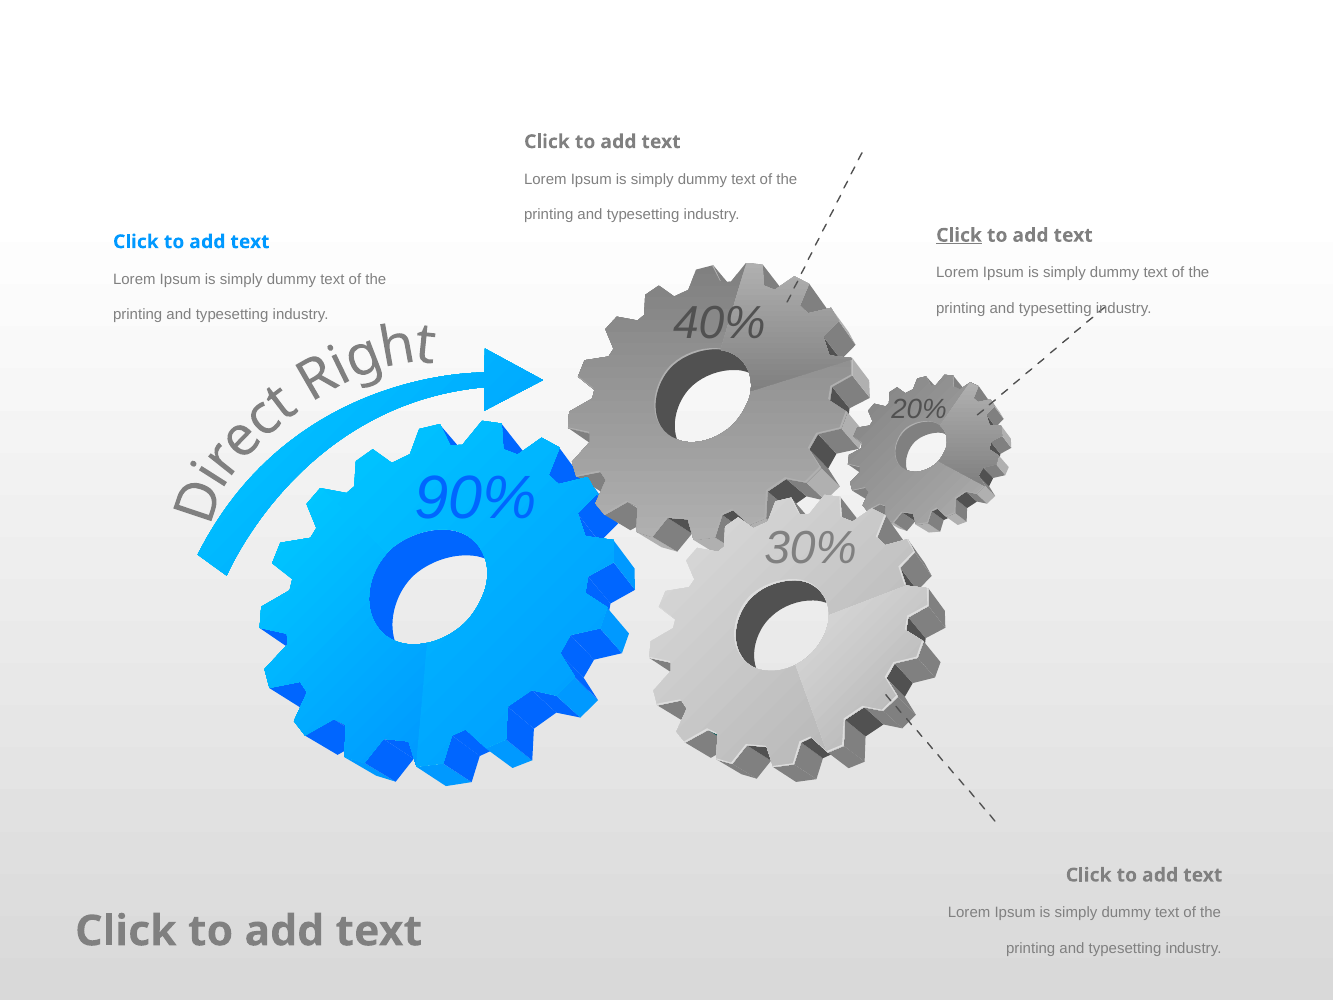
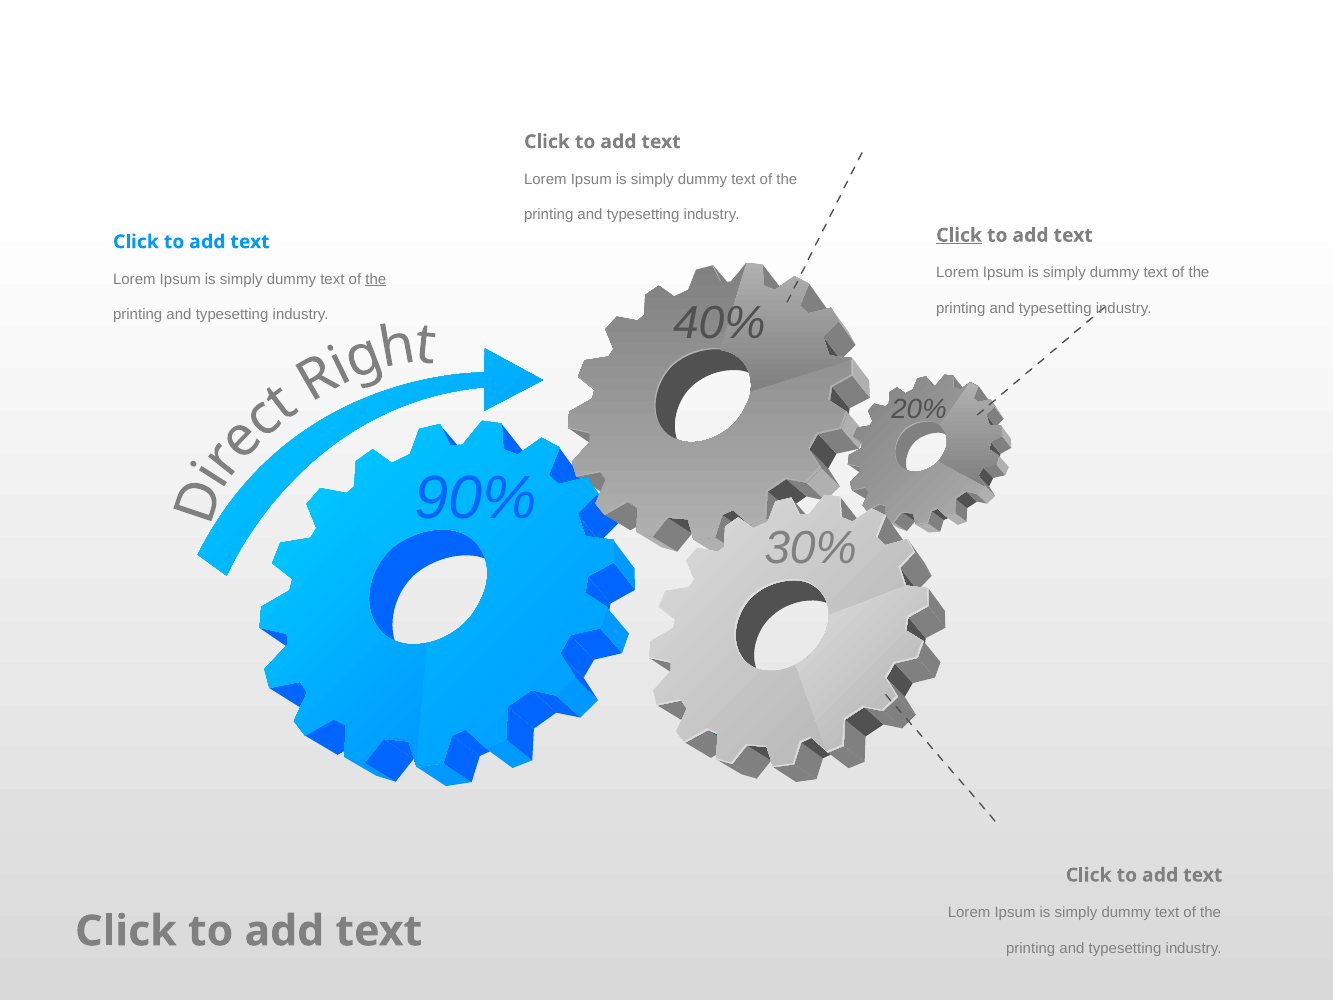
the underline: none -> present (376, 279)
